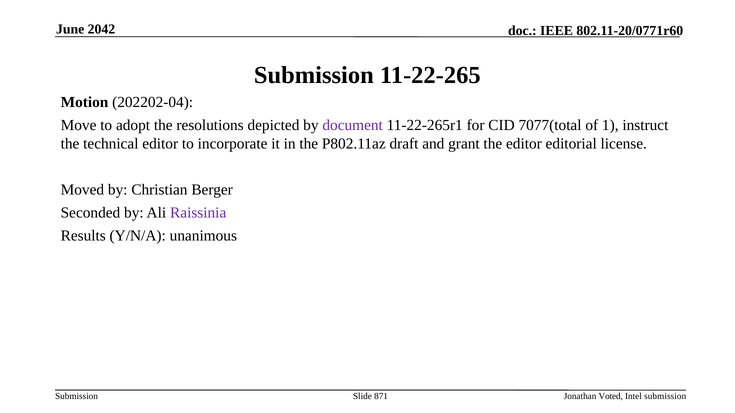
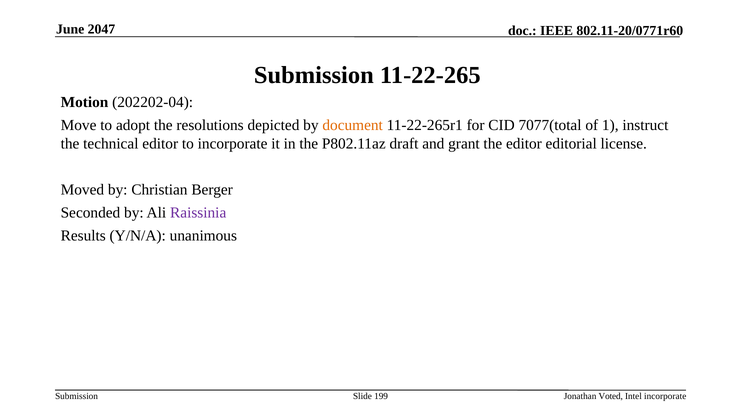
2042: 2042 -> 2047 (101, 29)
document colour: purple -> orange (353, 126)
871: 871 -> 199 (381, 397)
Intel submission: submission -> incorporate (665, 397)
